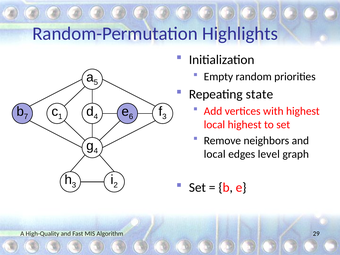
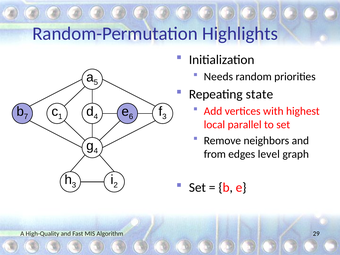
Empty: Empty -> Needs (218, 77)
local highest: highest -> parallel (245, 125)
local: local -> from (215, 154)
